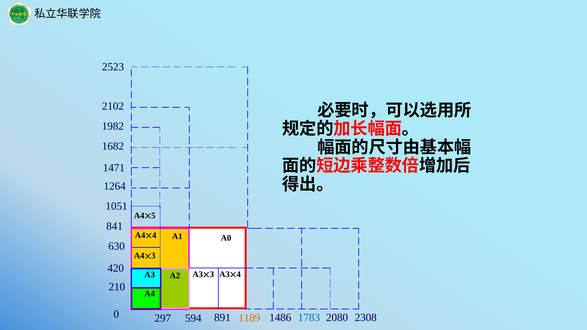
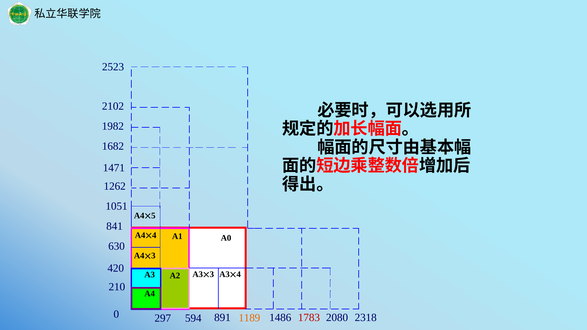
1264: 1264 -> 1262 (115, 186)
1783 colour: blue -> red (309, 318)
2308: 2308 -> 2318 (366, 318)
